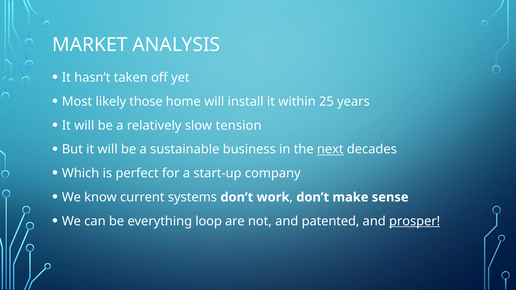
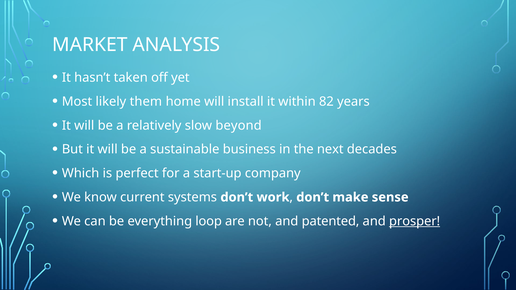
those: those -> them (146, 102)
25: 25 -> 82 (326, 102)
tension: tension -> beyond (239, 126)
next underline: present -> none (330, 150)
